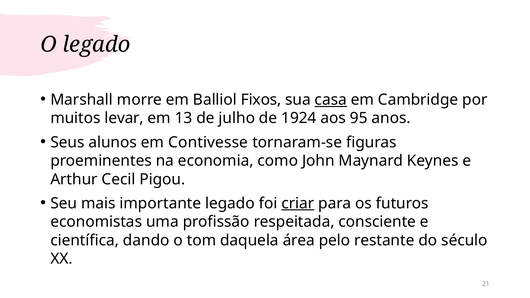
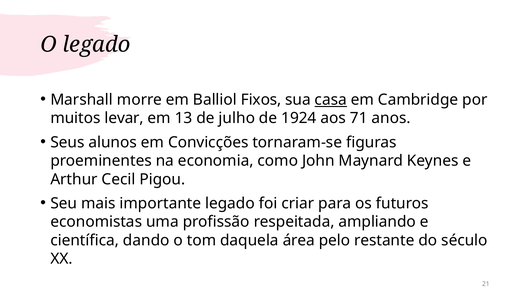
95: 95 -> 71 (359, 118)
Contivesse: Contivesse -> Convicções (208, 142)
criar underline: present -> none (298, 203)
consciente: consciente -> ampliando (377, 222)
